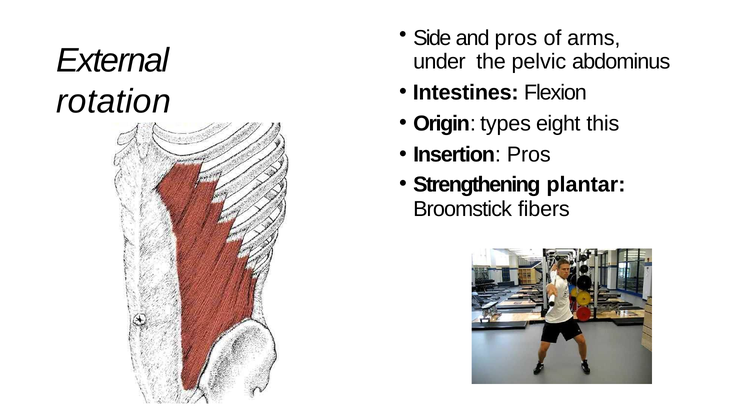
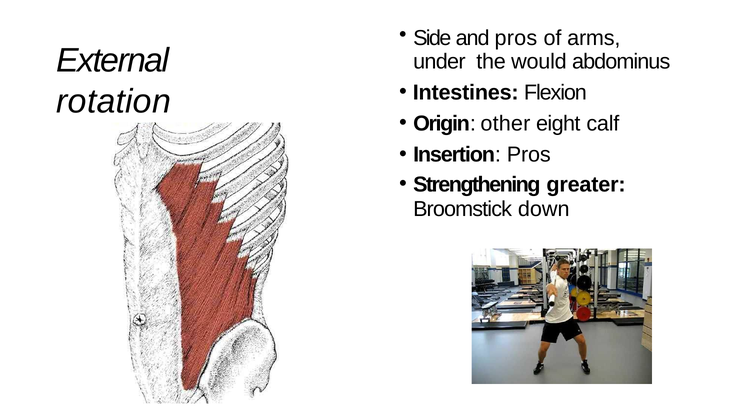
pelvic: pelvic -> would (539, 62)
types: types -> other (505, 123)
this: this -> calf (603, 123)
plantar: plantar -> greater (586, 184)
fibers: fibers -> down (544, 209)
